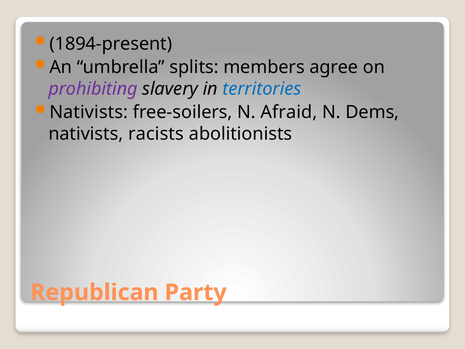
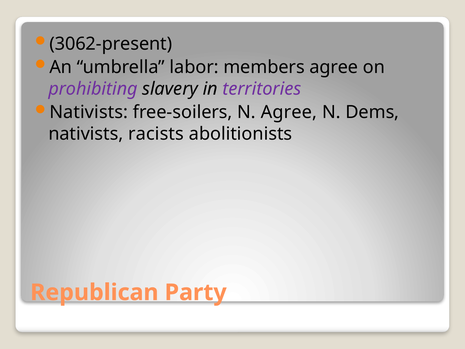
1894-present: 1894-present -> 3062-present (111, 44)
splits: splits -> labor (194, 67)
territories colour: blue -> purple (262, 89)
N Afraid: Afraid -> Agree (289, 112)
